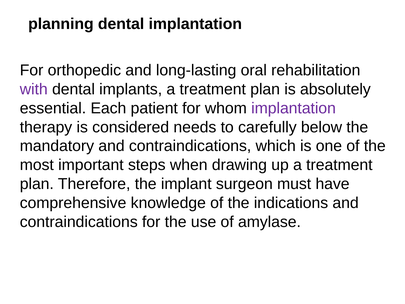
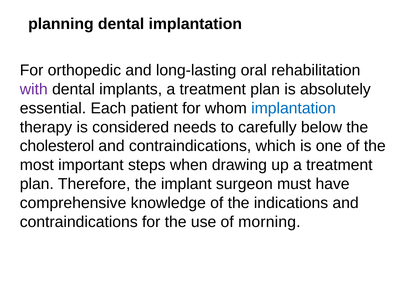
implantation colour: purple -> blue (294, 108)
mandatory: mandatory -> cholesterol (57, 146)
amylase: amylase -> morning (269, 222)
